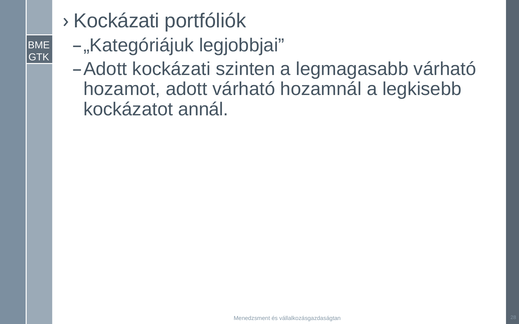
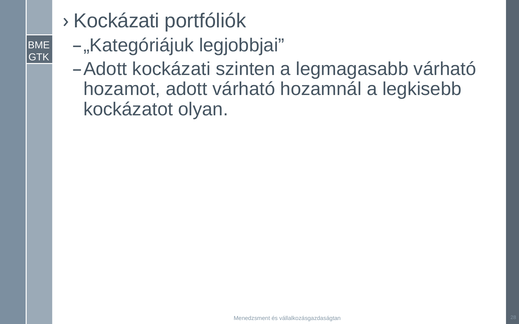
annál: annál -> olyan (203, 109)
